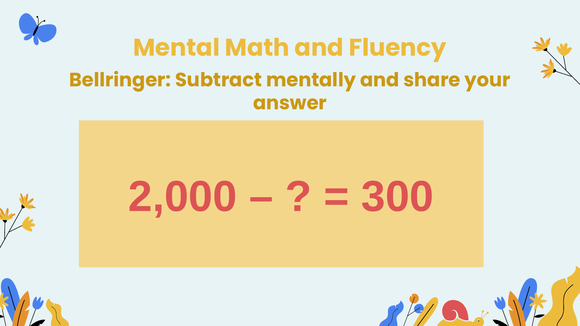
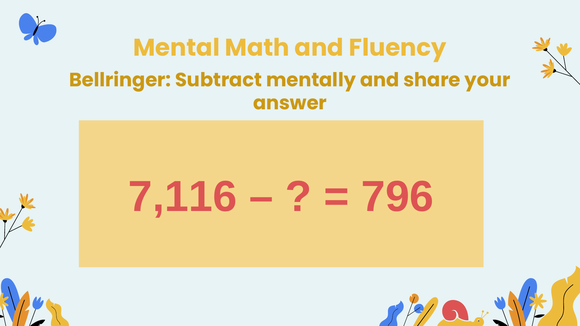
2,000: 2,000 -> 7,116 (183, 197)
300: 300 -> 796 (398, 197)
